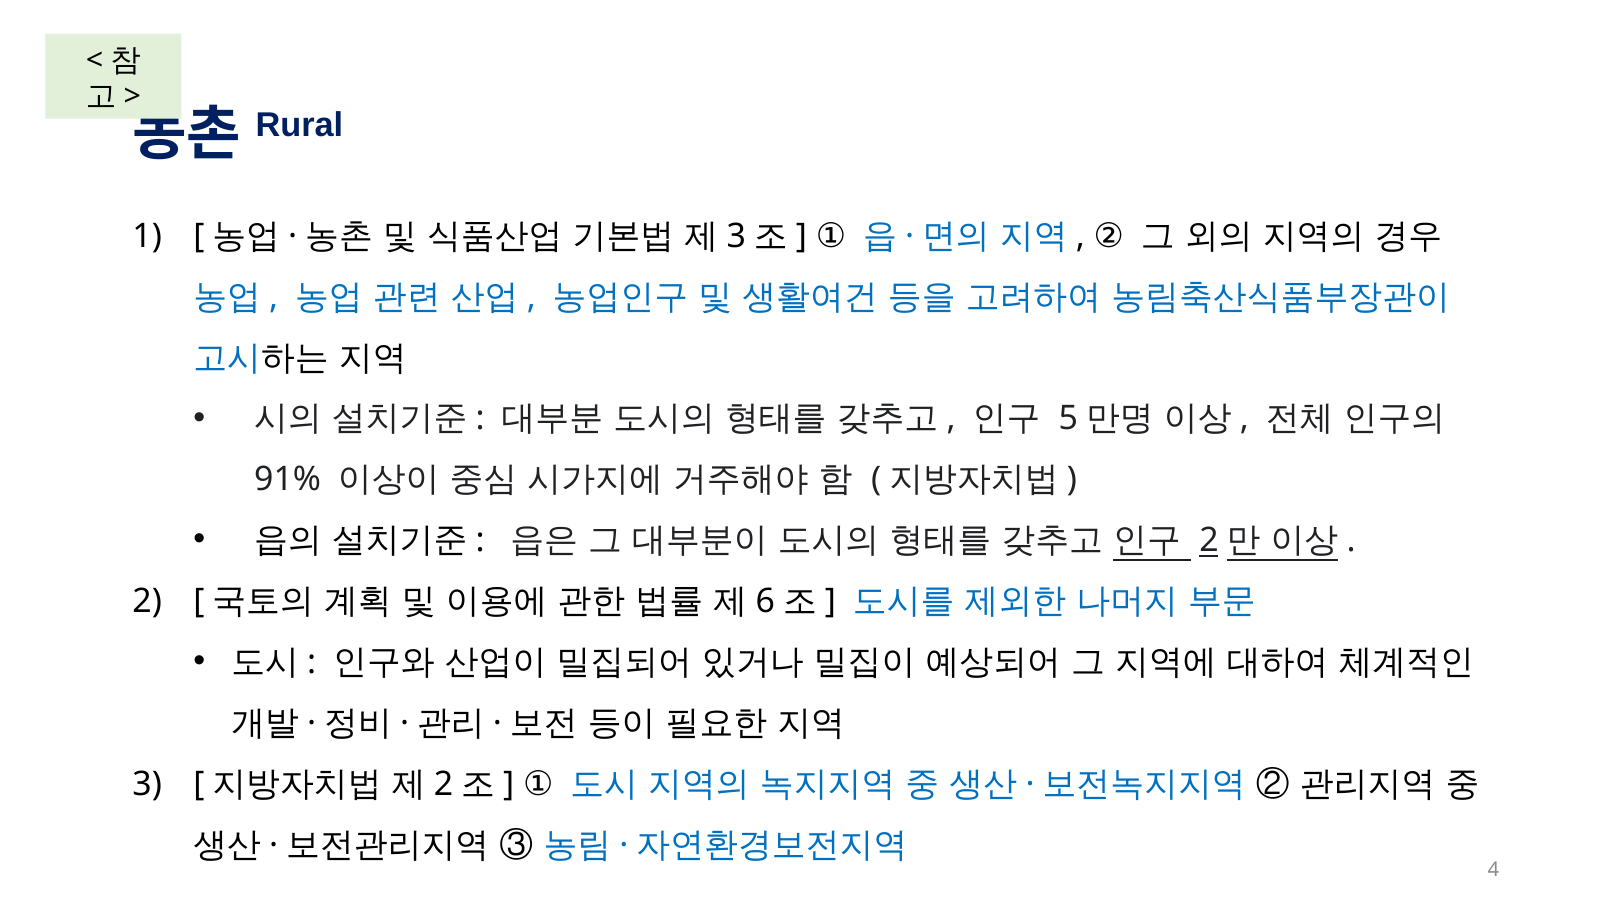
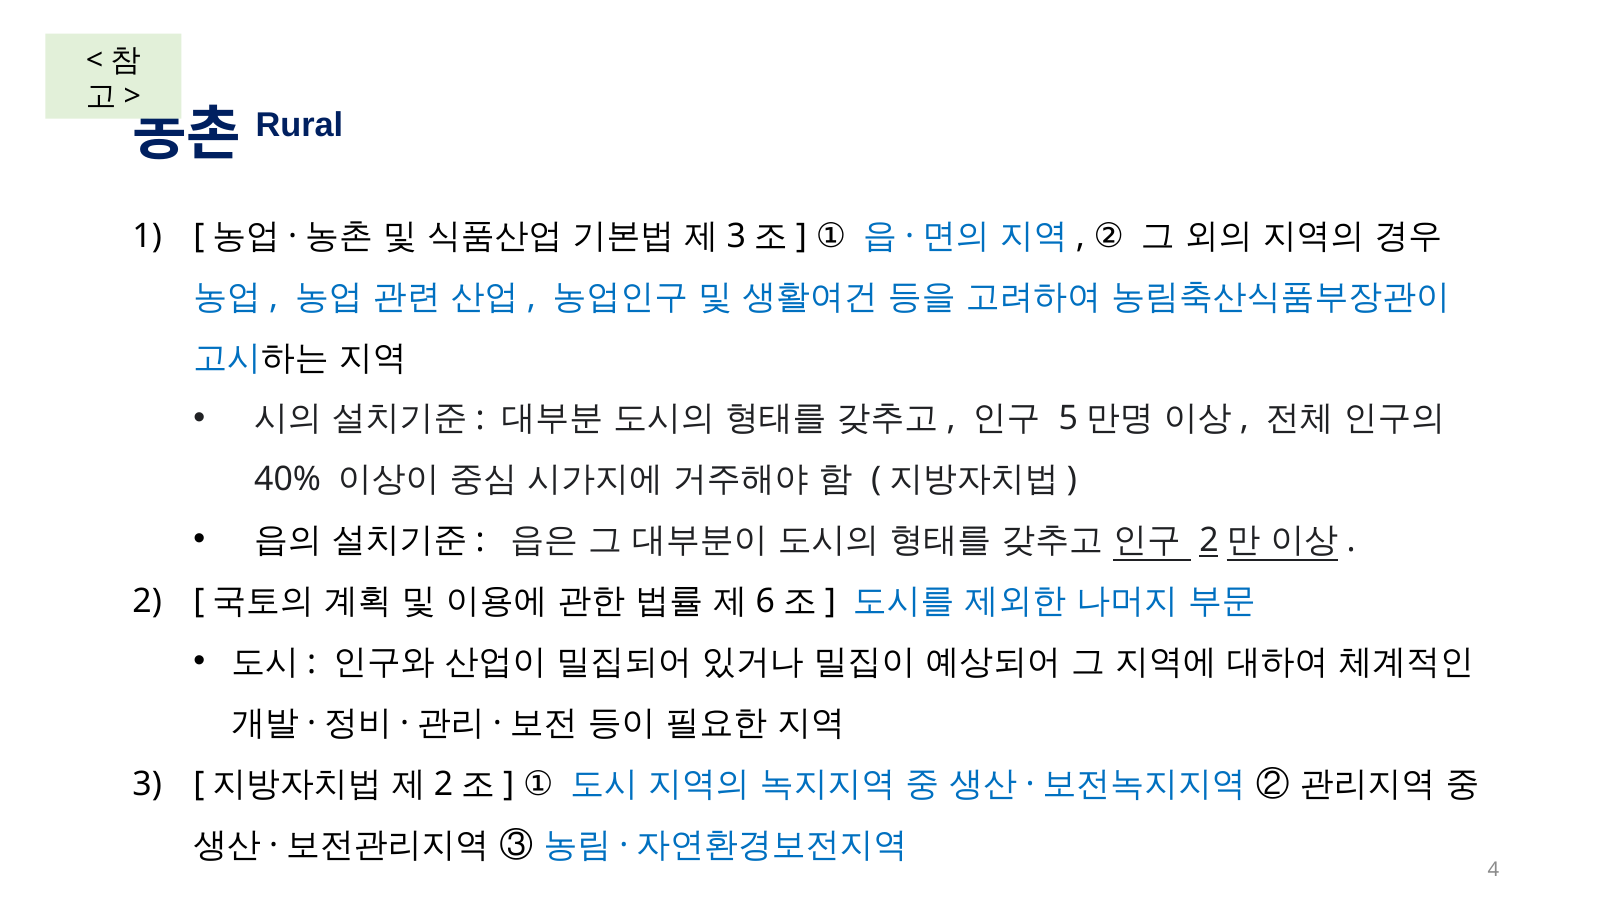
91%: 91% -> 40% (288, 480)
